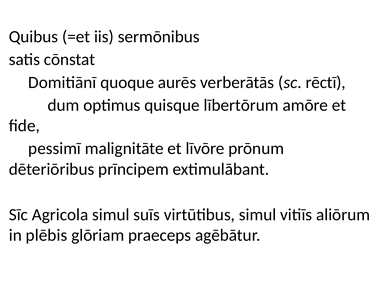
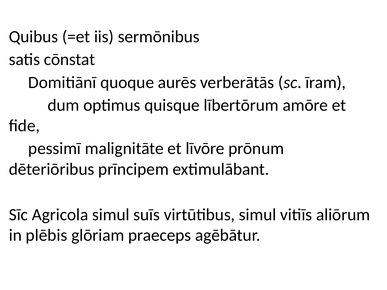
rēctī: rēctī -> īram (326, 82)
